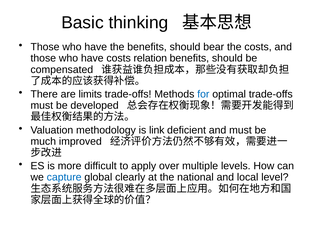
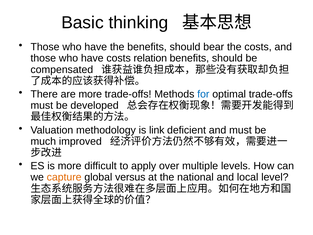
are limits: limits -> more (90, 94)
capture colour: blue -> orange (64, 177)
clearly: clearly -> versus (130, 177)
